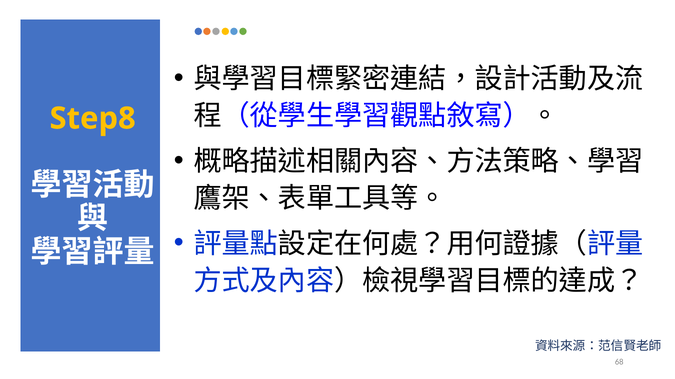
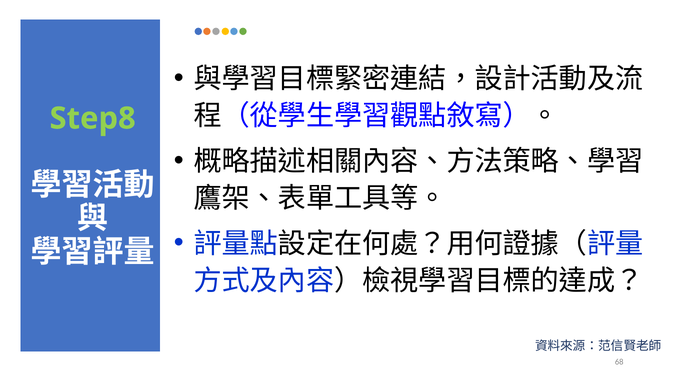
Step8 colour: yellow -> light green (93, 119)
